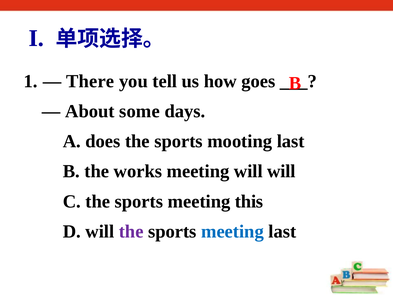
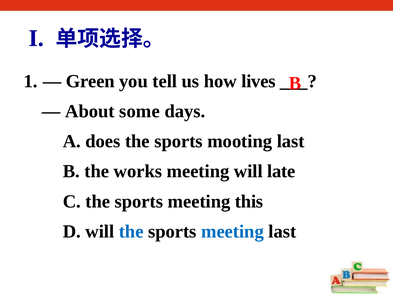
There: There -> Green (90, 81)
goes: goes -> lives (258, 81)
will will: will -> late (281, 171)
the colour: purple -> blue (131, 231)
